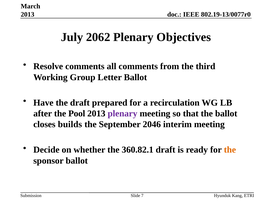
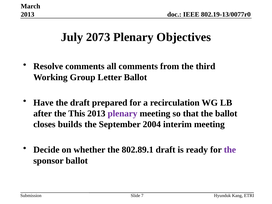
2062: 2062 -> 2073 (98, 37)
Pool: Pool -> This (77, 114)
2046: 2046 -> 2004 (152, 124)
360.82.1: 360.82.1 -> 802.89.1 (138, 150)
the colour: orange -> purple (230, 150)
